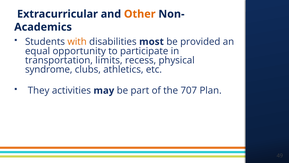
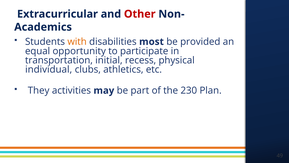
Other colour: orange -> red (140, 14)
limits: limits -> initial (109, 60)
syndrome: syndrome -> individual (49, 69)
707: 707 -> 230 (189, 90)
